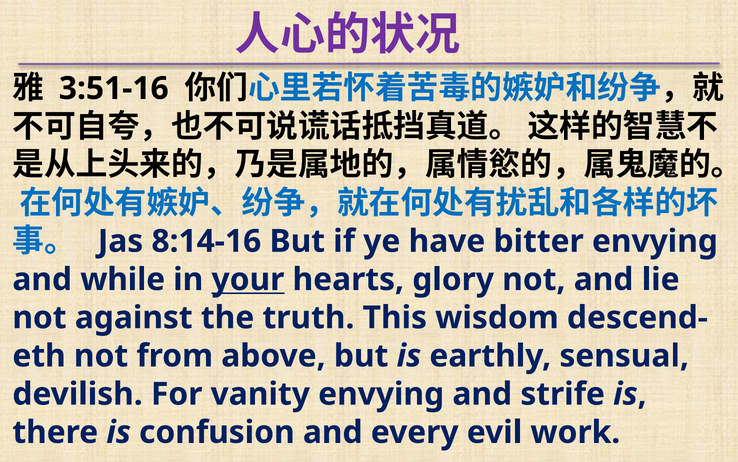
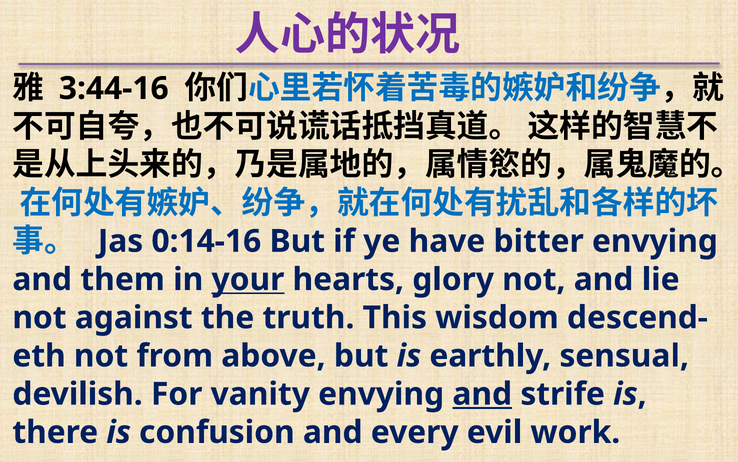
3:51-16: 3:51-16 -> 3:44-16 (114, 88)
8:14-16: 8:14-16 -> 0:14-16 (206, 241)
while: while -> them (123, 279)
and underline: none -> present (482, 394)
